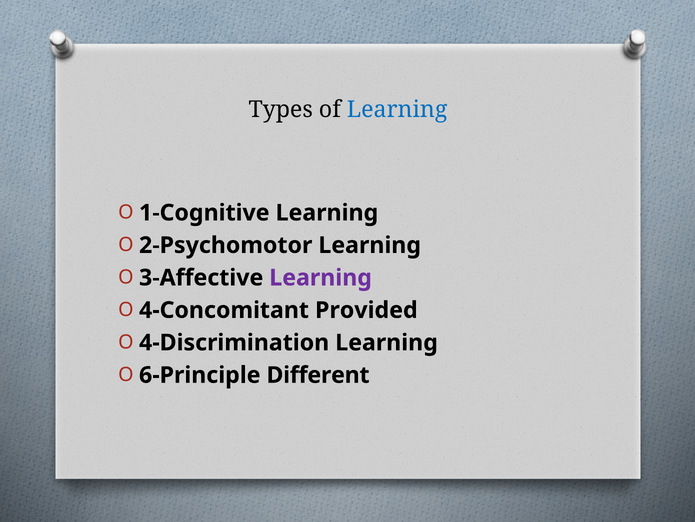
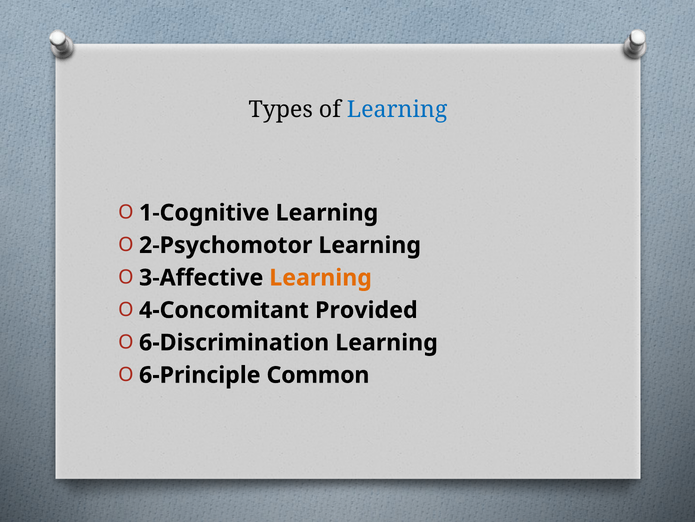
Learning colour: purple -> orange (321, 277)
4-Discrimination: 4-Discrimination -> 6-Discrimination (234, 342)
Different: Different -> Common (318, 375)
